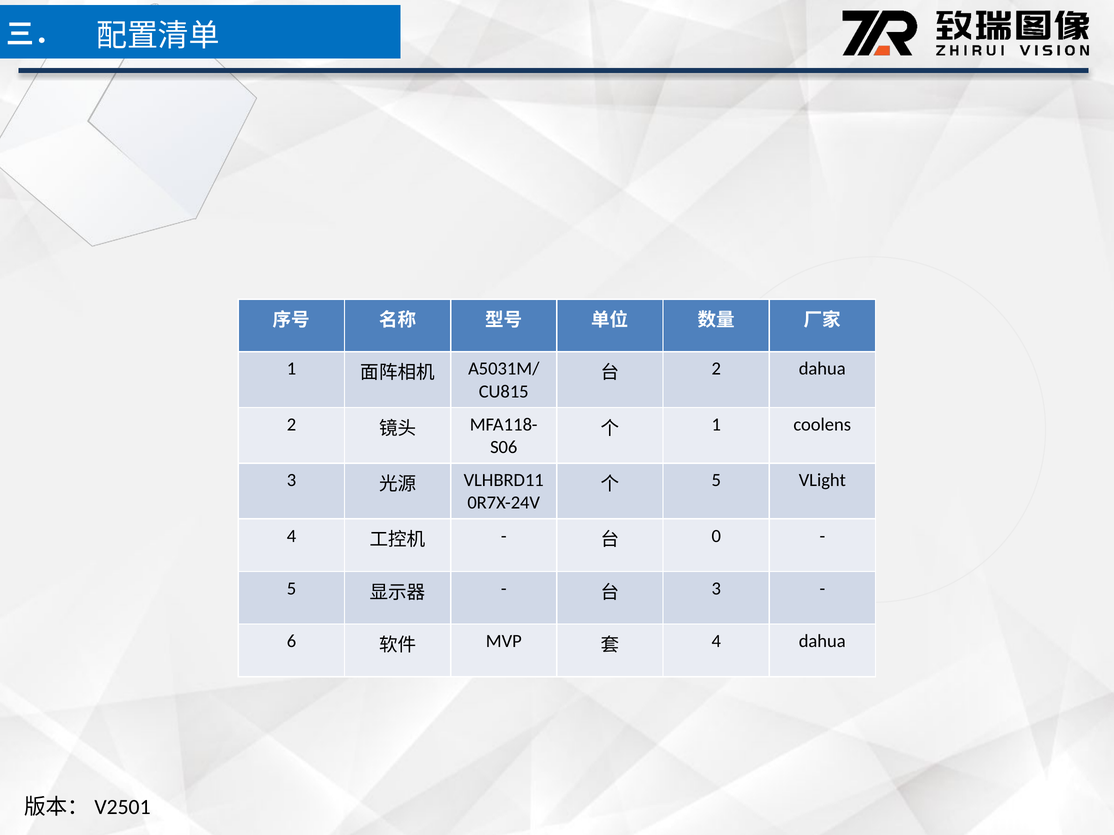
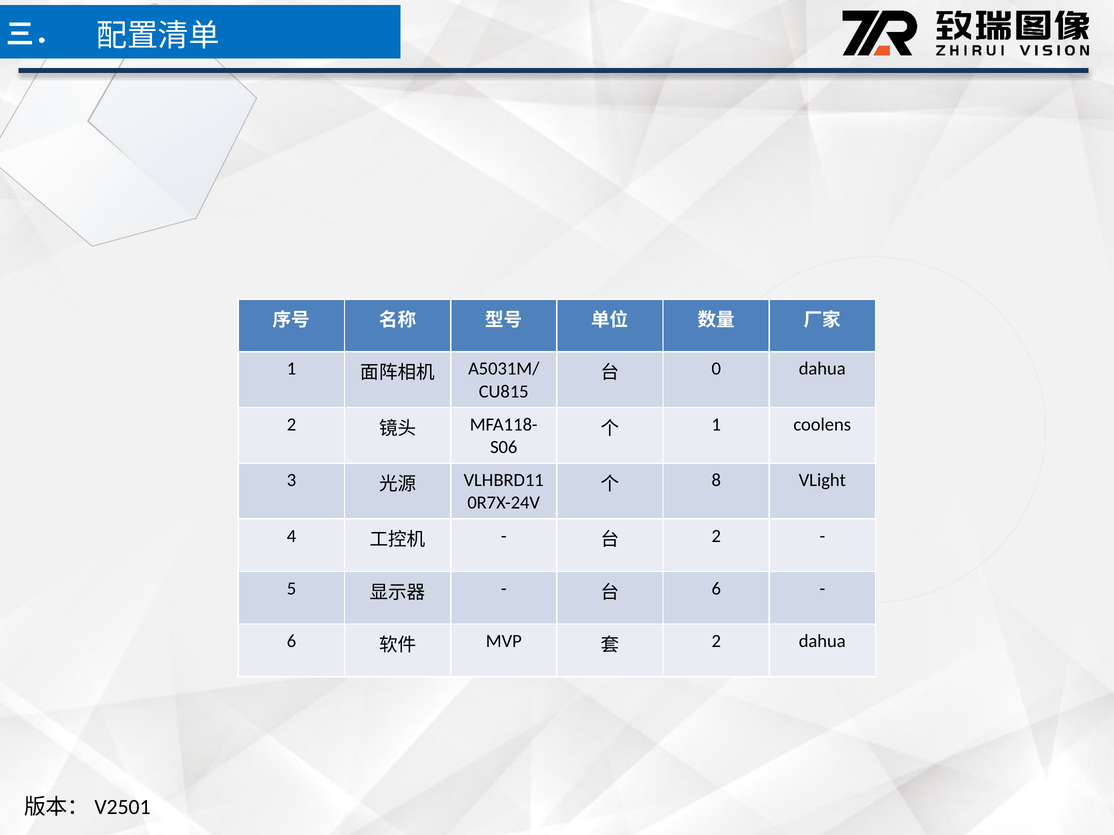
2: 2 -> 0 (716, 369)
5: 5 -> 8 (716, 481)
0: 0 -> 2 (716, 536)
3: 3 -> 6 (716, 589)
4: 4 -> 2 (716, 642)
